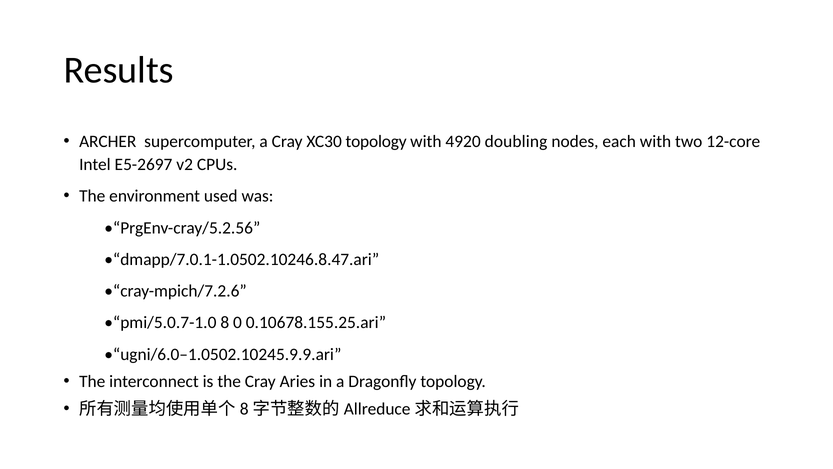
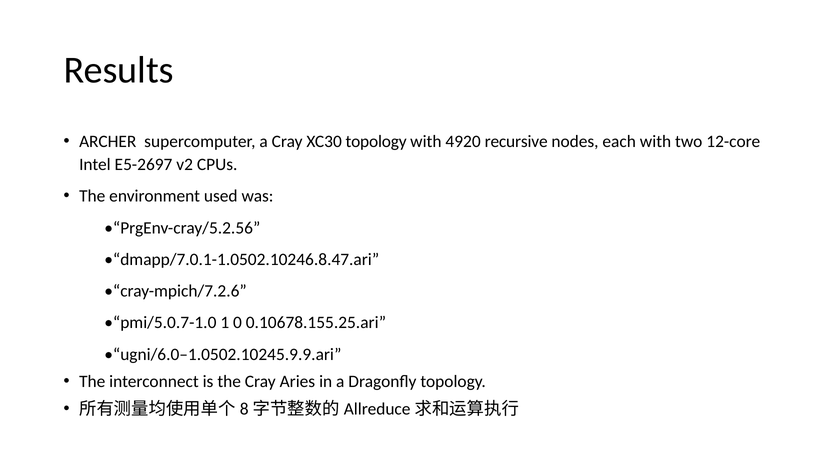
doubling: doubling -> recursive (516, 142)
8: 8 -> 1 (225, 322)
